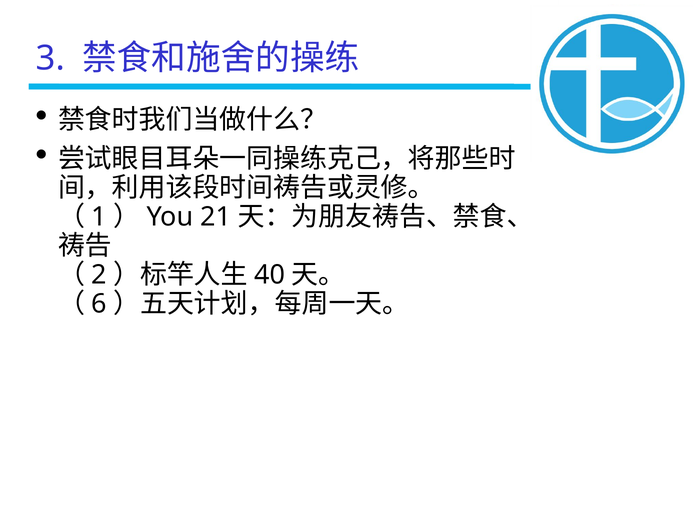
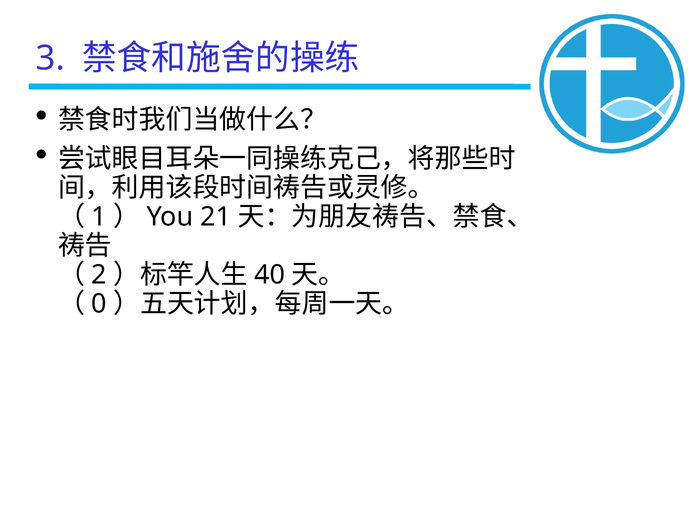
6: 6 -> 0 (99, 304)
